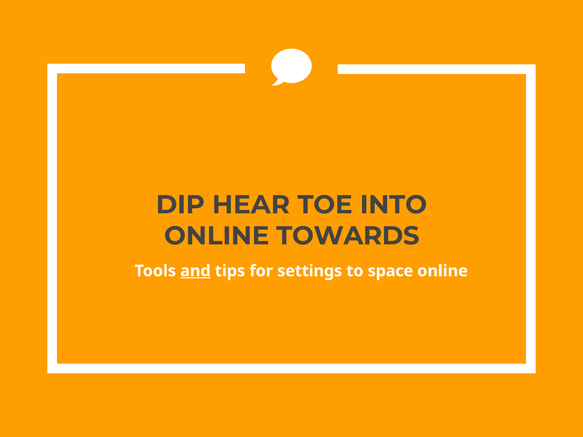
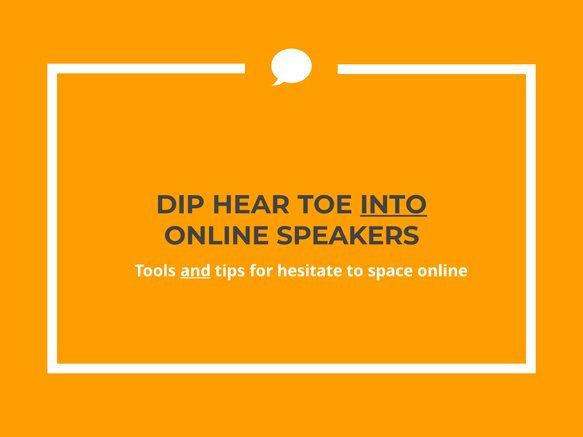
INTO underline: none -> present (393, 205)
TOWARDS: TOWARDS -> SPEAKERS (348, 236)
settings: settings -> hesitate (310, 271)
